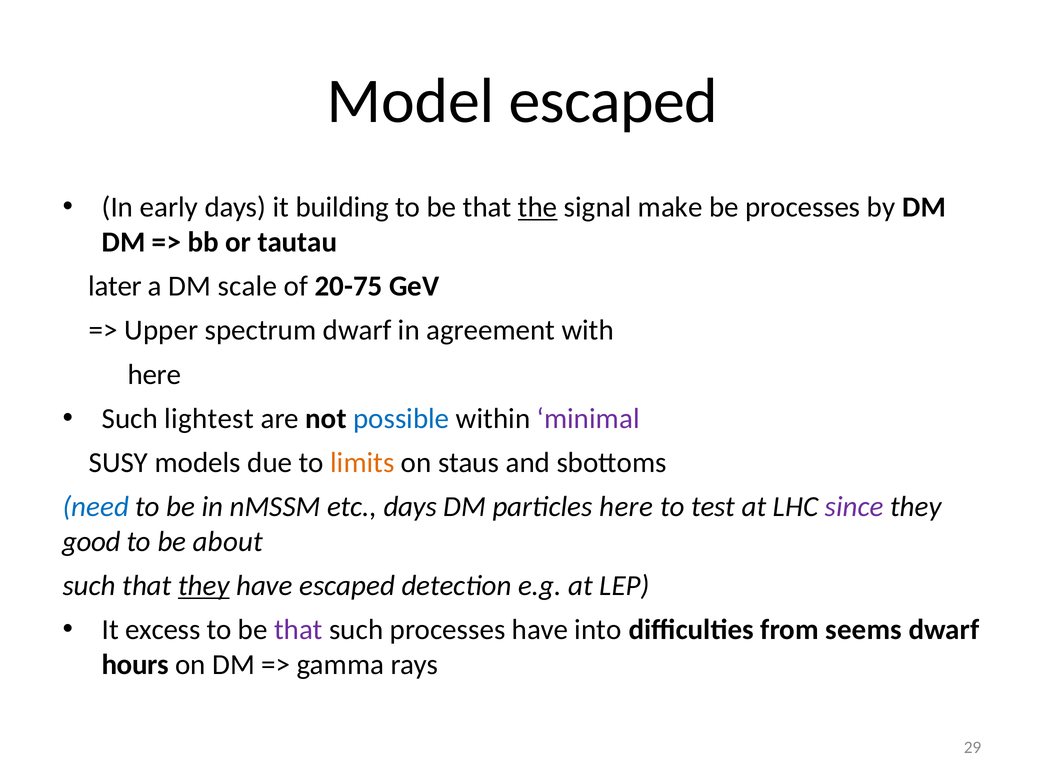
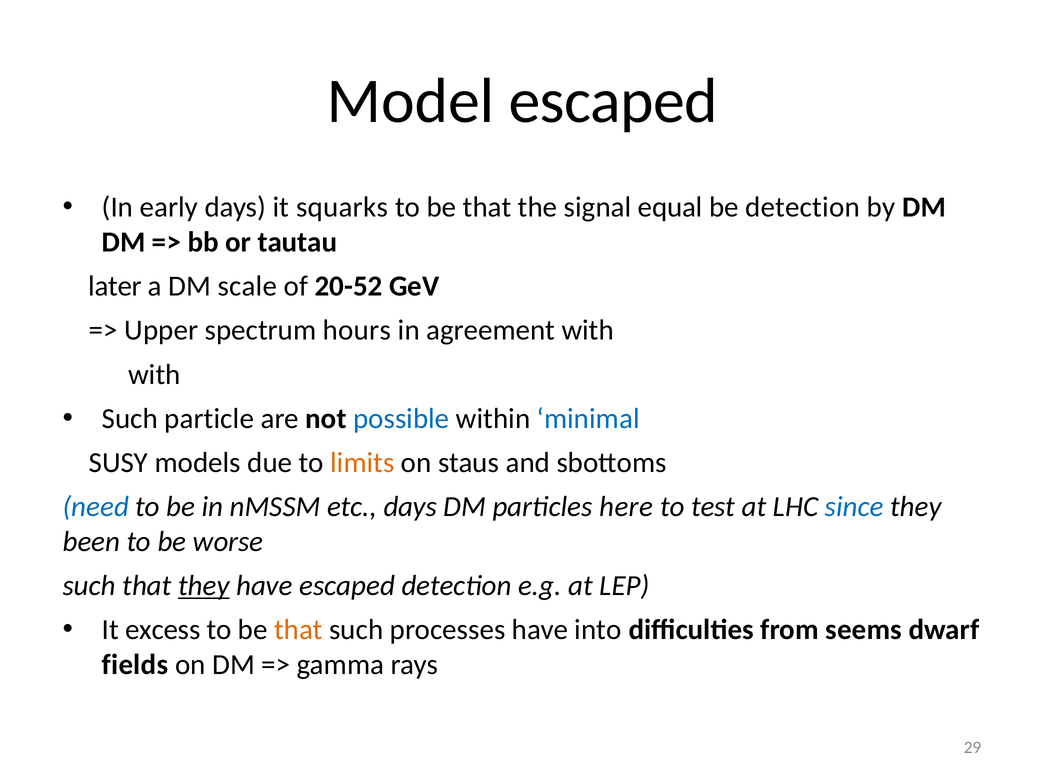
building: building -> squarks (342, 207)
the underline: present -> none (538, 207)
make: make -> equal (670, 207)
be processes: processes -> detection (803, 207)
20-75: 20-75 -> 20-52 (349, 286)
spectrum dwarf: dwarf -> hours (357, 330)
here: here -> with (154, 374)
lightest: lightest -> particle (209, 419)
minimal colour: purple -> blue (588, 419)
since colour: purple -> blue (854, 507)
good: good -> been (91, 542)
about: about -> worse (228, 542)
that colour: purple -> orange (298, 630)
hours: hours -> fields (135, 665)
